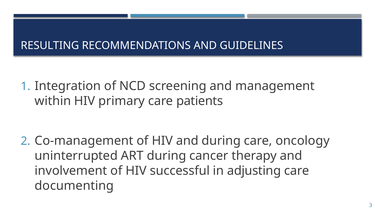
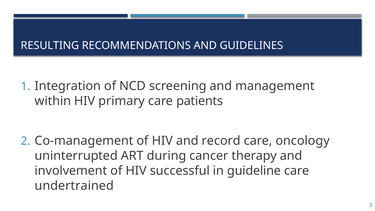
and during: during -> record (221, 141)
adjusting: adjusting -> guideline (254, 171)
documenting: documenting -> undertrained (74, 186)
